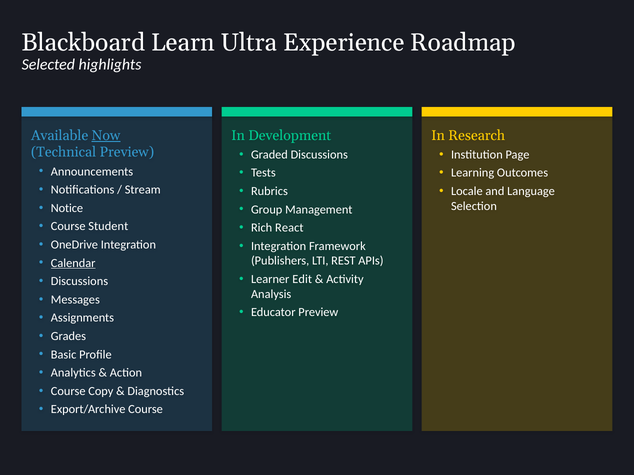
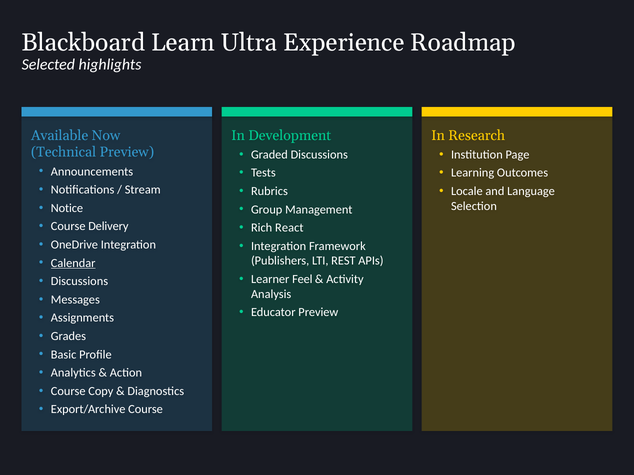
Now underline: present -> none (106, 136)
Student: Student -> Delivery (108, 227)
Edit: Edit -> Feel (302, 280)
